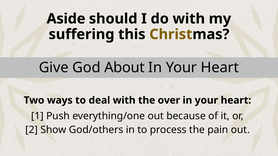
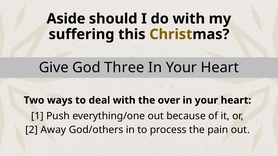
About: About -> Three (124, 68)
Show: Show -> Away (53, 130)
